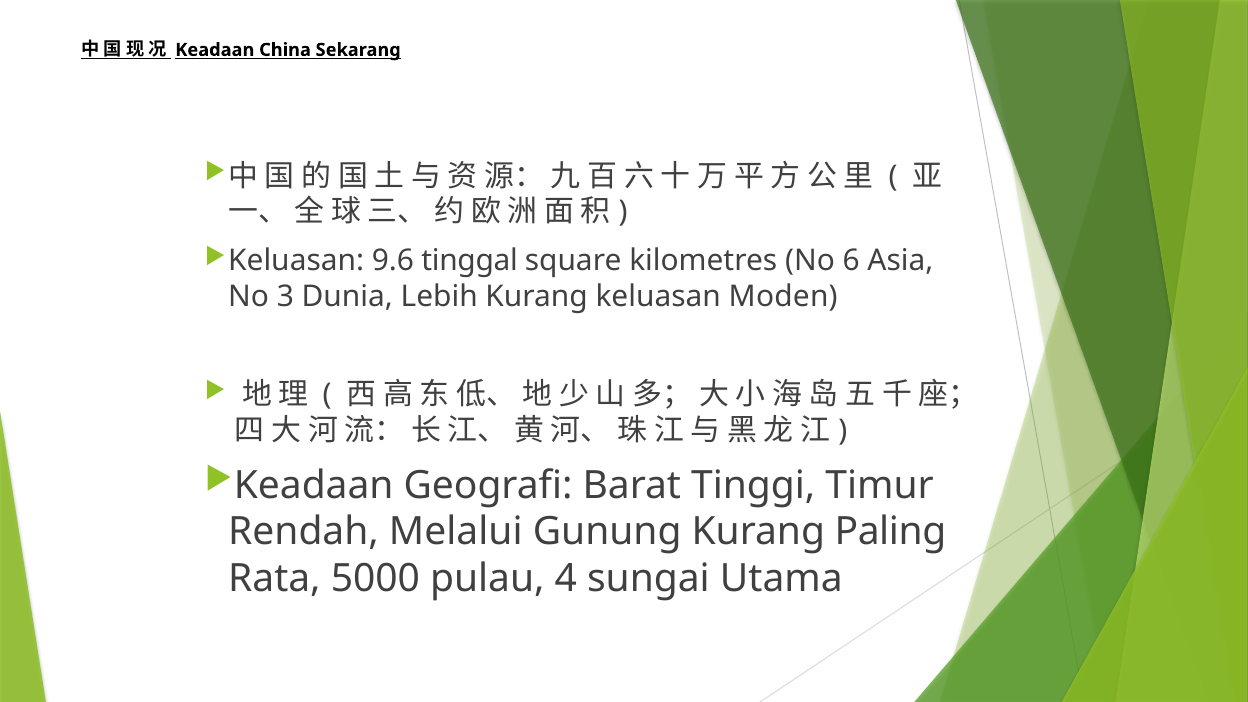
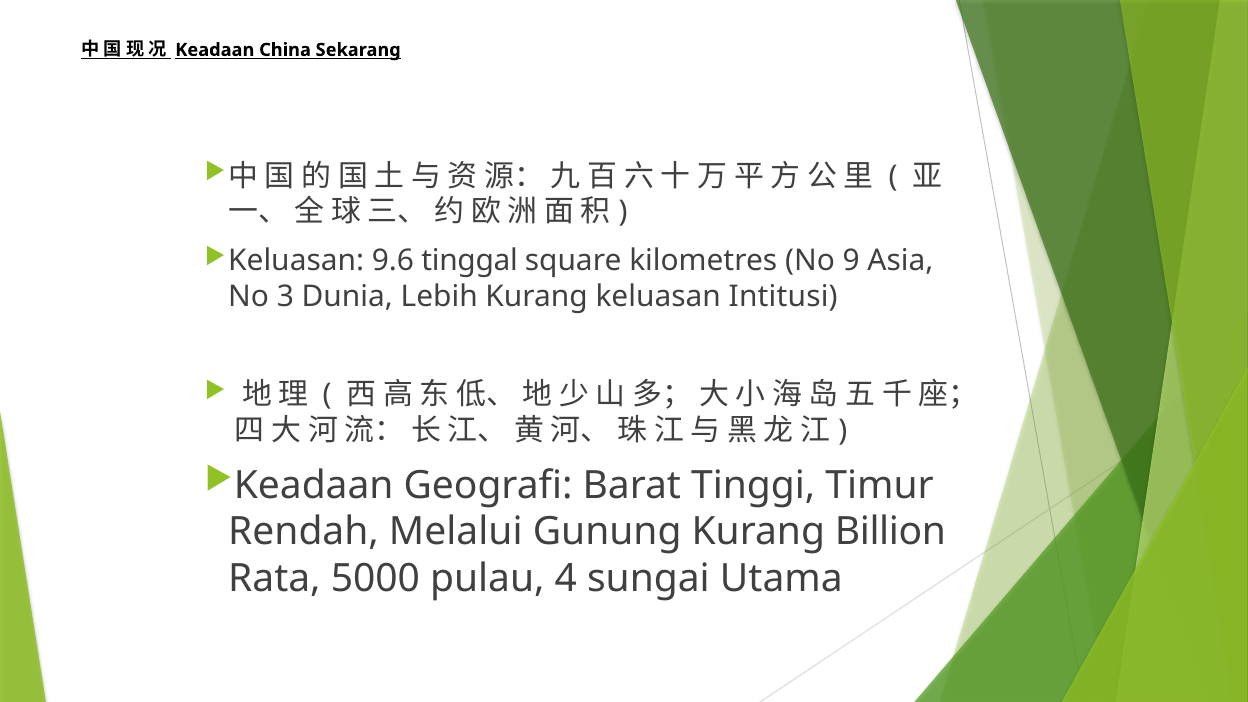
6: 6 -> 9 (851, 261)
Moden: Moden -> Intitusi (783, 297)
Paling: Paling -> Billion (890, 532)
